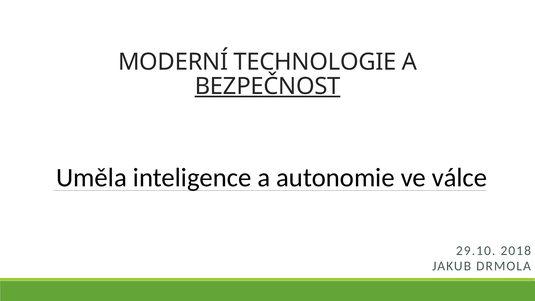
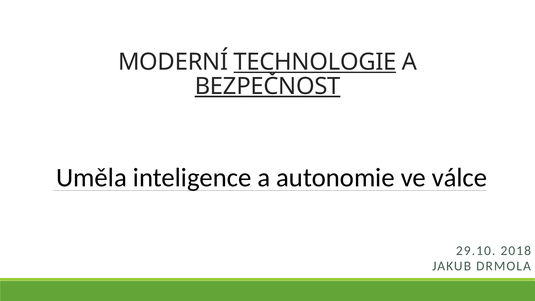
TECHNOLOGIE underline: none -> present (315, 62)
